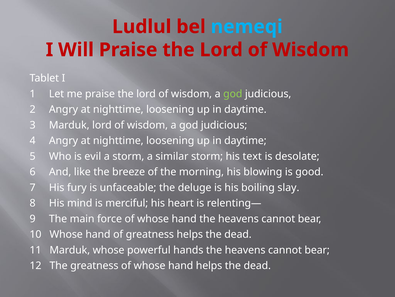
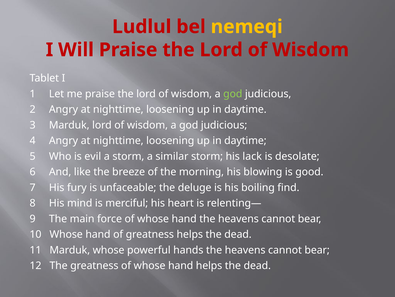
nemeqi colour: light blue -> yellow (247, 27)
text: text -> lack (252, 156)
slay: slay -> find (288, 187)
